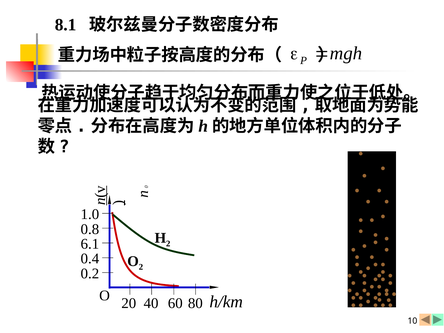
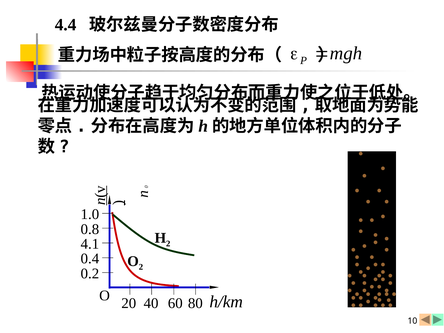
8.1: 8.1 -> 4.4 (66, 25)
6.1: 6.1 -> 4.1 (90, 244)
